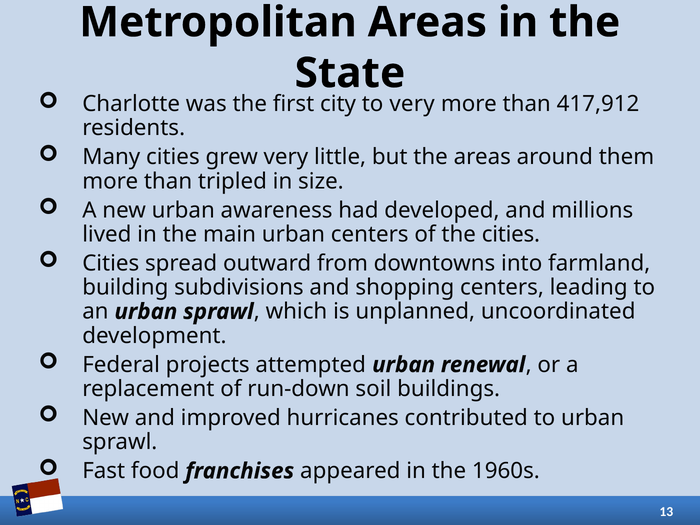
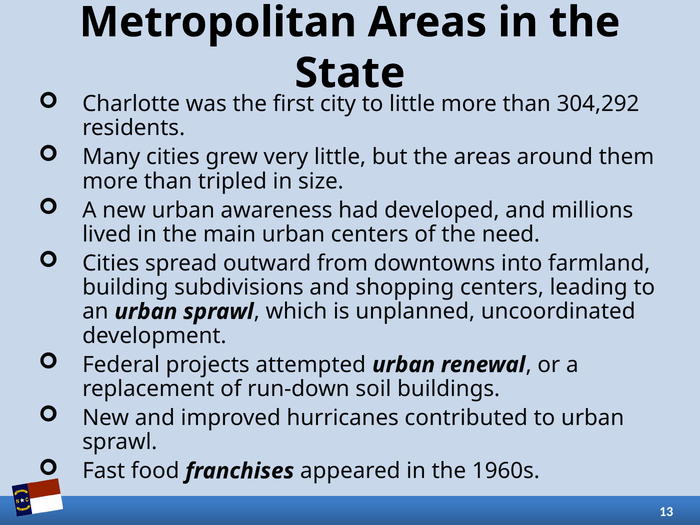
very: very -> little (412, 104)
417,912: 417,912 -> 304,292 (598, 104)
the cities: cities -> need (511, 234)
